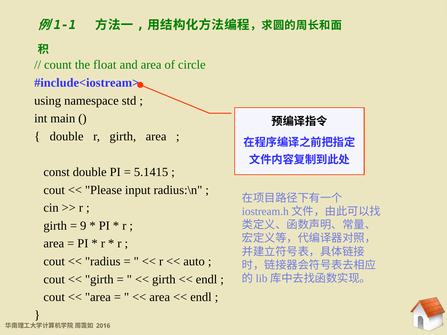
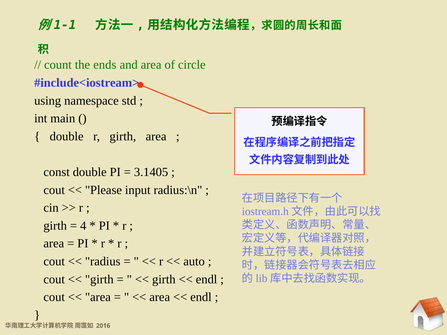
float: float -> ends (105, 65)
5.1415: 5.1415 -> 3.1405 (151, 172)
9: 9 -> 4 (83, 226)
